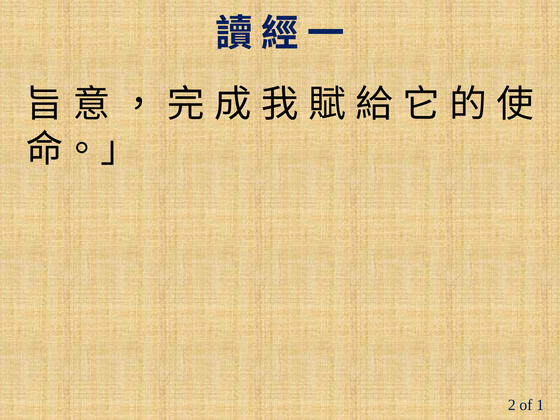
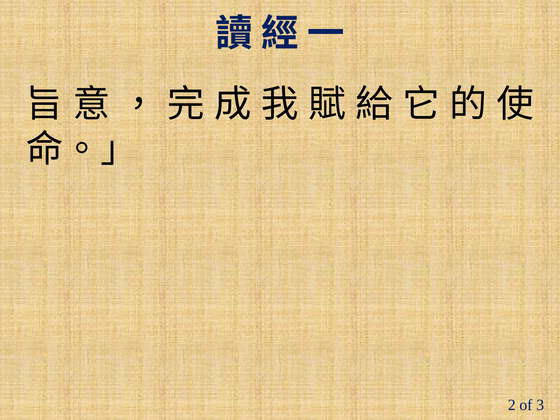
1: 1 -> 3 (540, 405)
